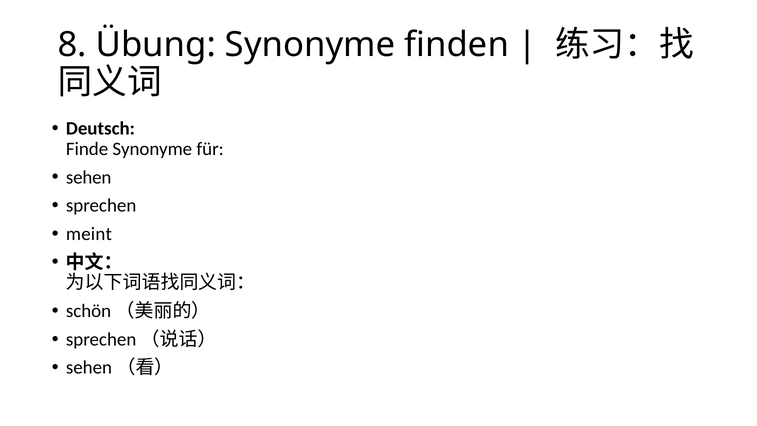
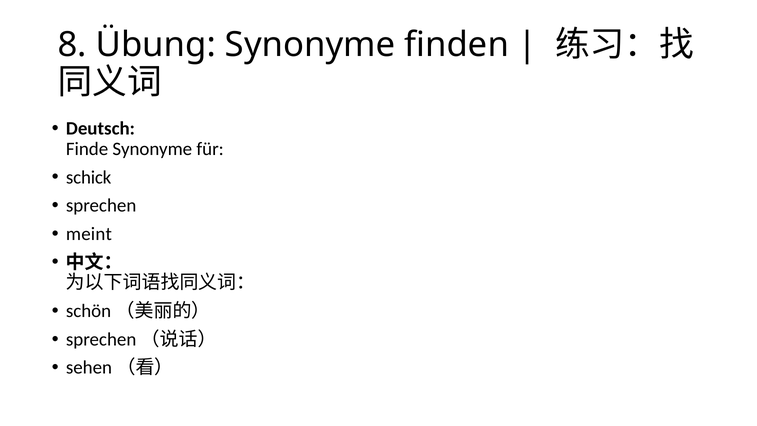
sehen: sehen -> schick (89, 177)
